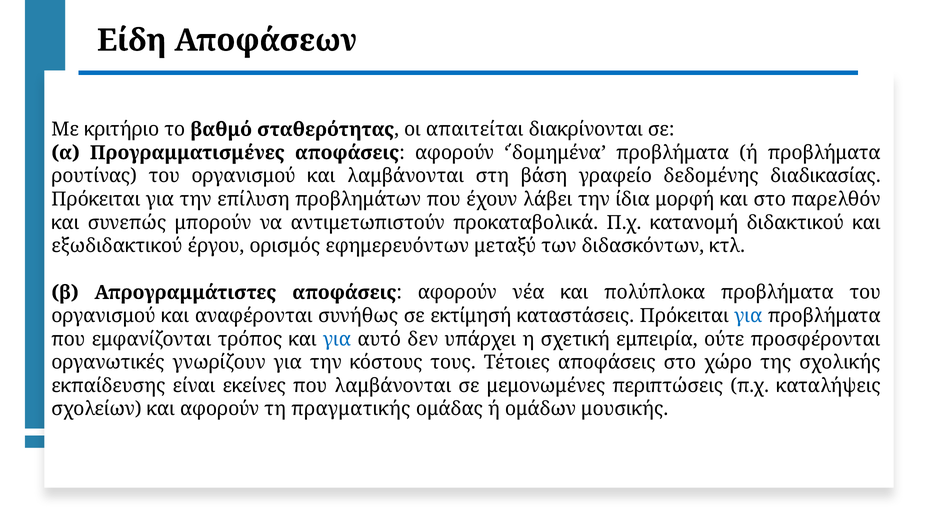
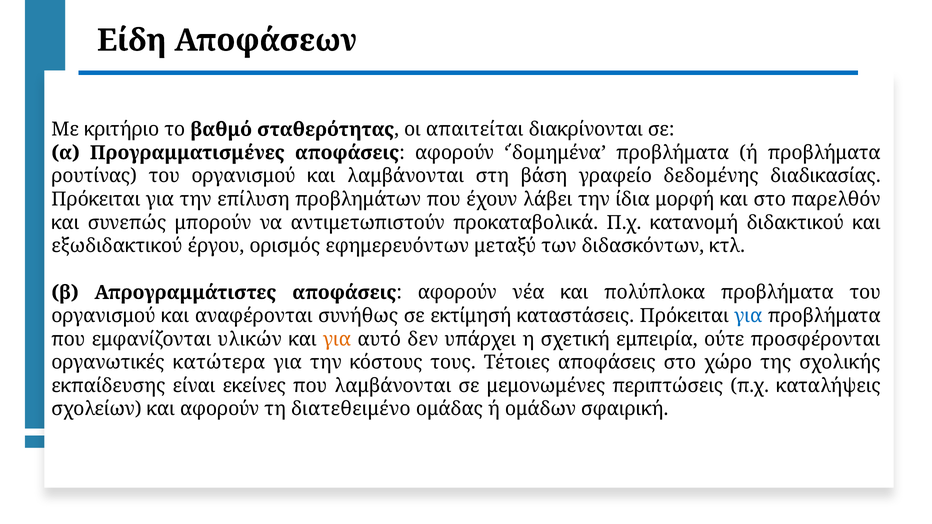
τρόπος: τρόπος -> υλικών (250, 339)
για colour: blue -> orange (337, 339)
γνωρίζουν: γνωρίζουν -> κατώτερα (219, 363)
πραγματικής: πραγματικής -> διατεθειμένο (351, 409)
μουσικής: μουσικής -> σφαιρική (625, 409)
